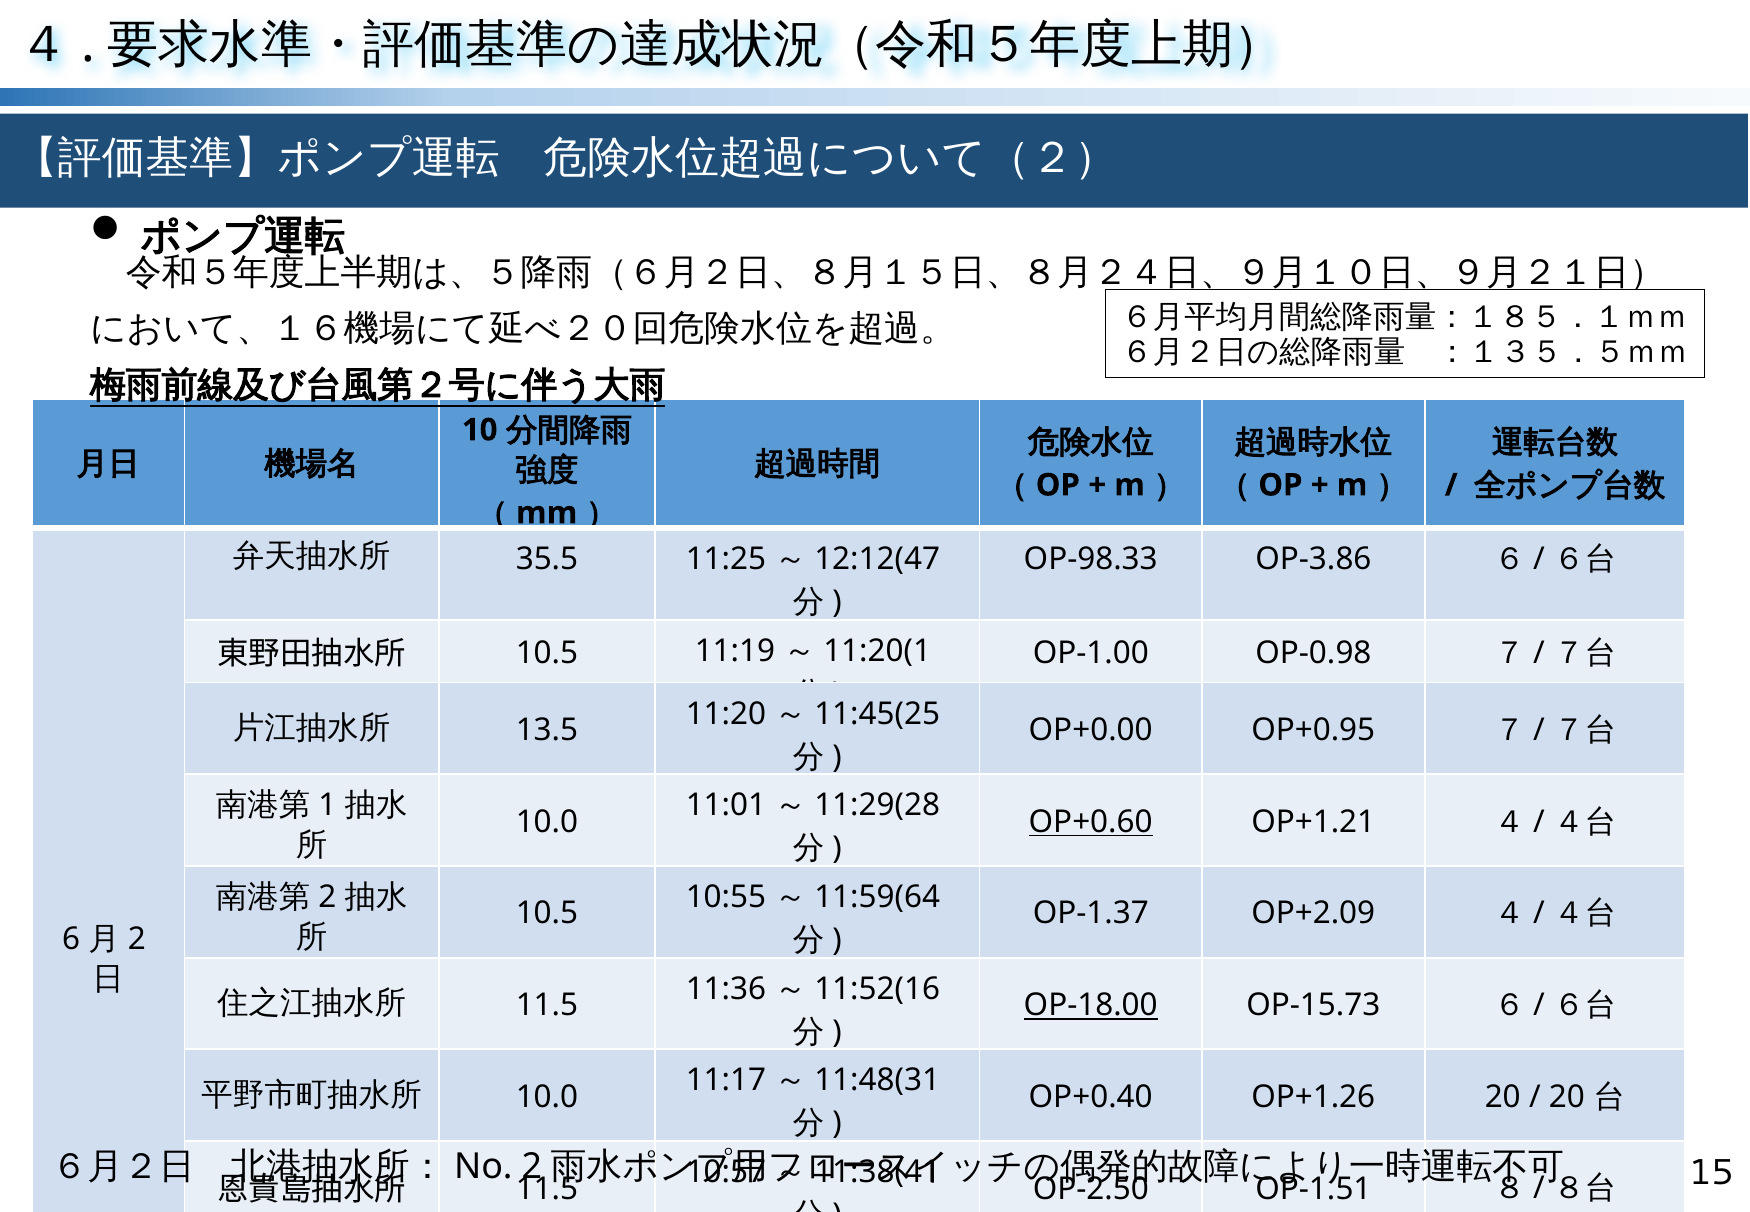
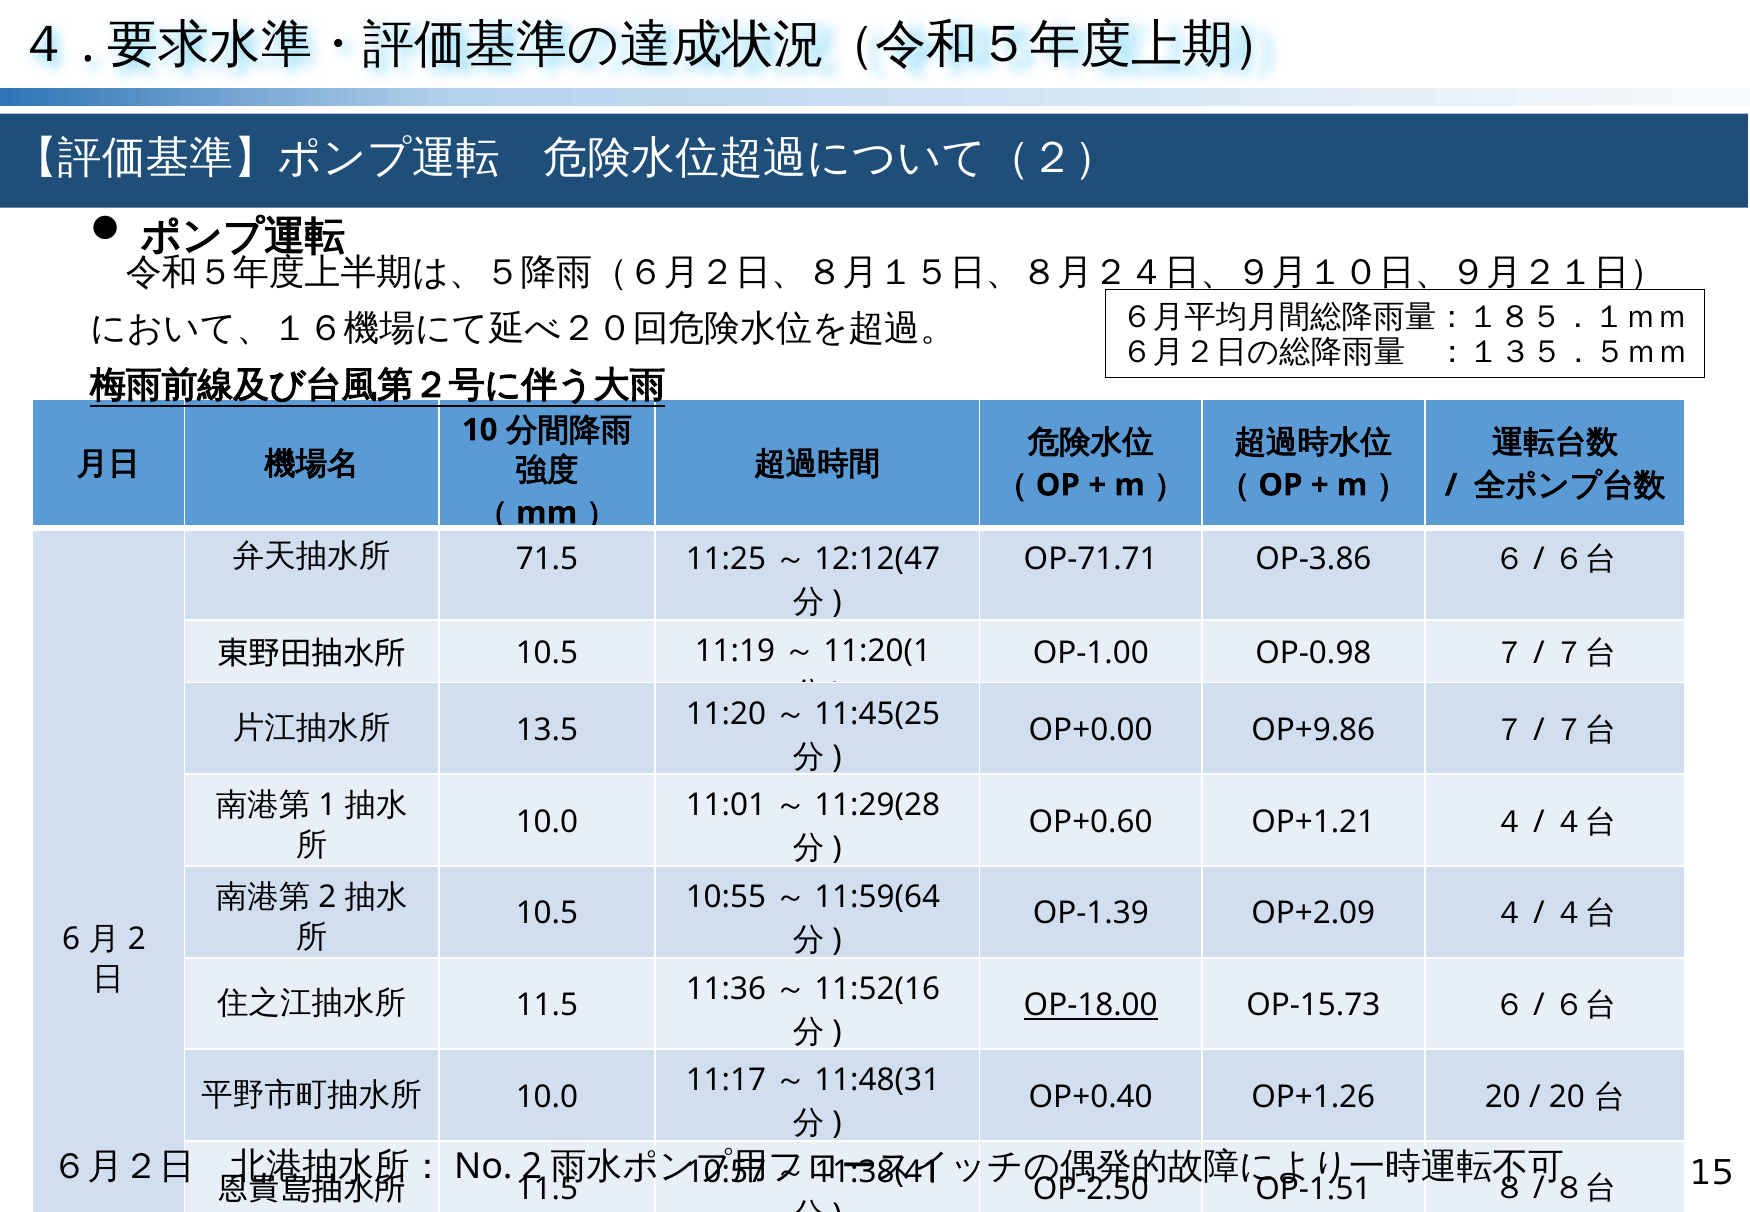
35.5: 35.5 -> 71.5 (547, 559)
OP-98.33: OP-98.33 -> OP-71.71 (1091, 559)
OP+0.95: OP+0.95 -> OP+9.86 (1313, 730)
OP+0.60 underline: present -> none (1091, 822)
OP-1.37: OP-1.37 -> OP-1.39 (1091, 913)
